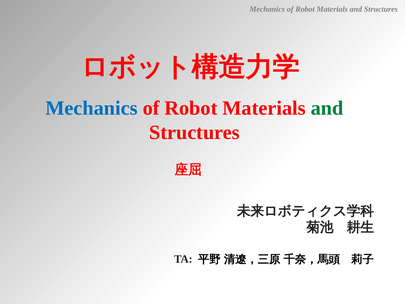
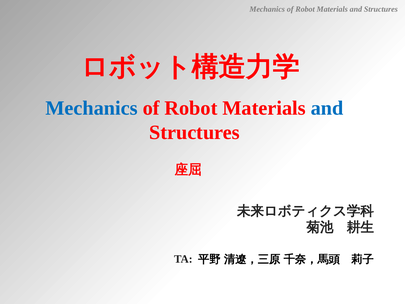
and colour: green -> blue (327, 108)
